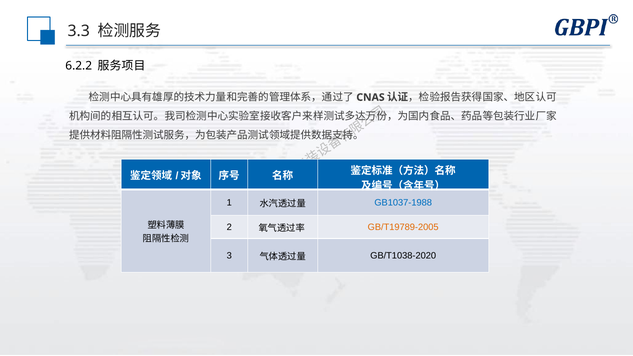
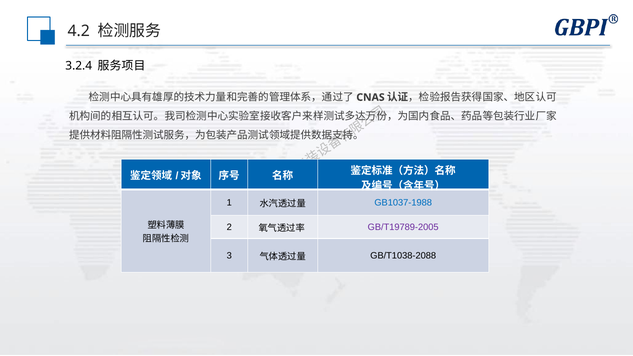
3.3: 3.3 -> 4.2 (79, 31)
6.2.2: 6.2.2 -> 3.2.4 (79, 66)
GB/T19789-2005 colour: orange -> purple (403, 227)
GB/T1038-2020: GB/T1038-2020 -> GB/T1038-2088 (403, 256)
